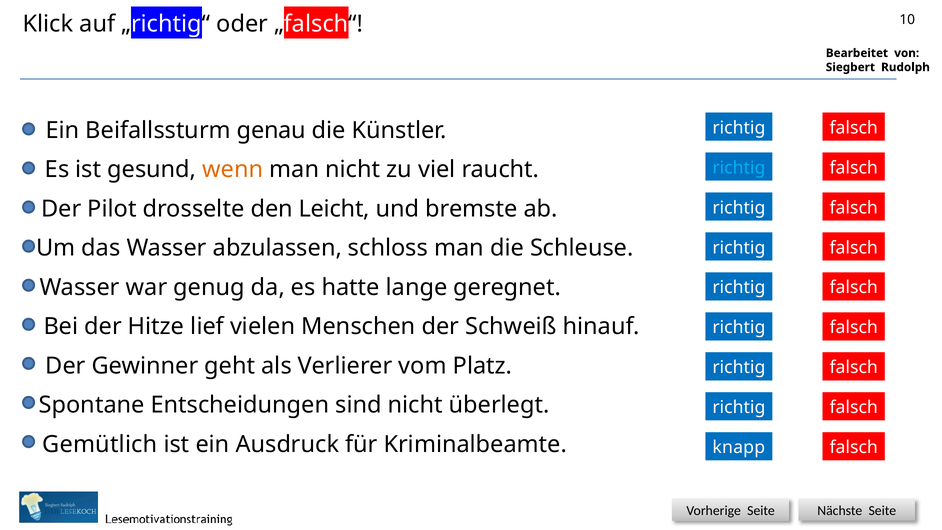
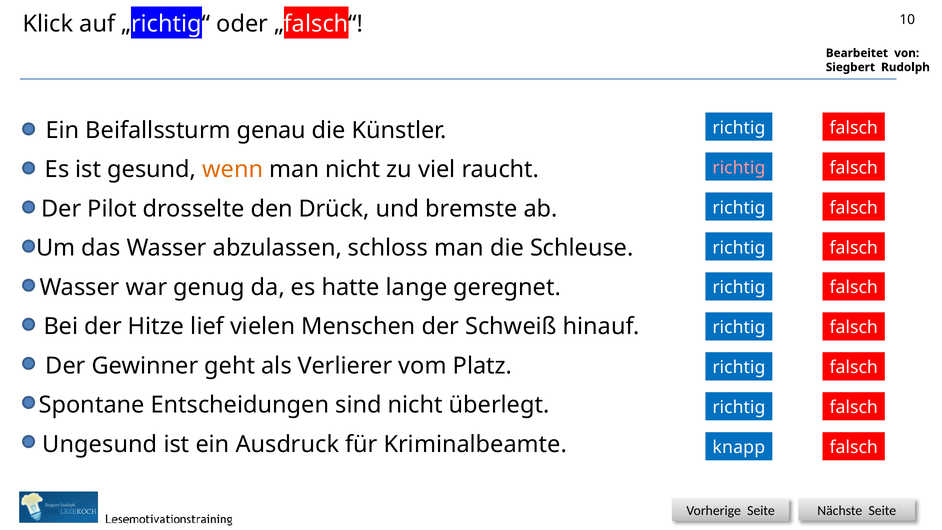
richtig colour: light blue -> pink (739, 168)
Leicht: Leicht -> Drück (334, 209)
Gemütlich: Gemütlich -> Ungesund (100, 444)
